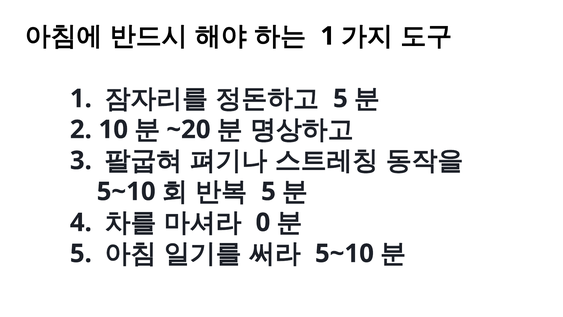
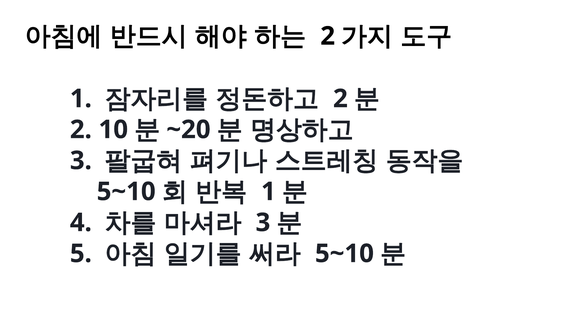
1: 1 -> 2 (328, 36)
5: 5 -> 2 (340, 99)
5: 5 -> 1 (268, 191)
0: 0 -> 3 (263, 222)
